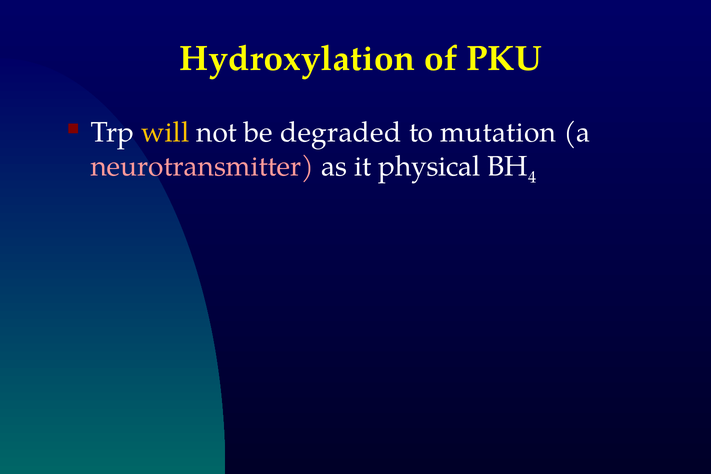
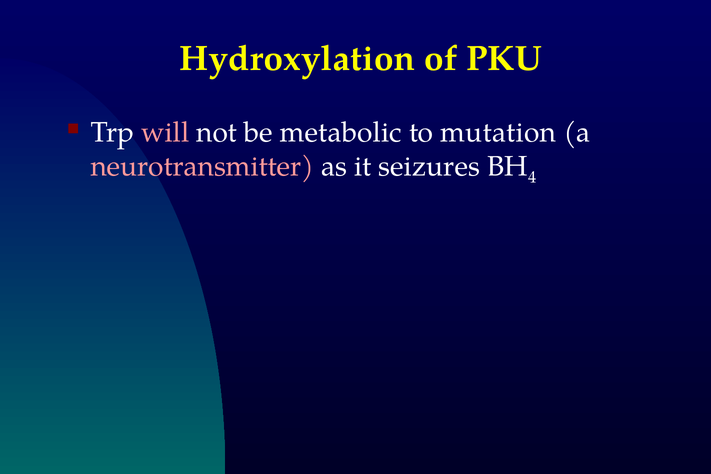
will colour: yellow -> pink (165, 133)
degraded: degraded -> metabolic (341, 133)
physical: physical -> seizures (429, 166)
